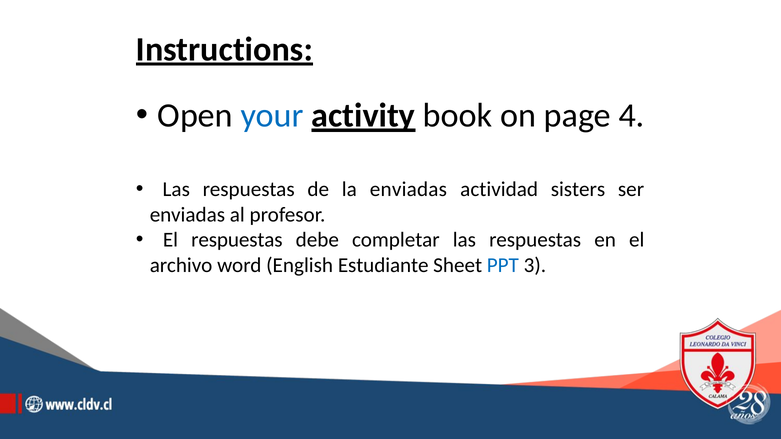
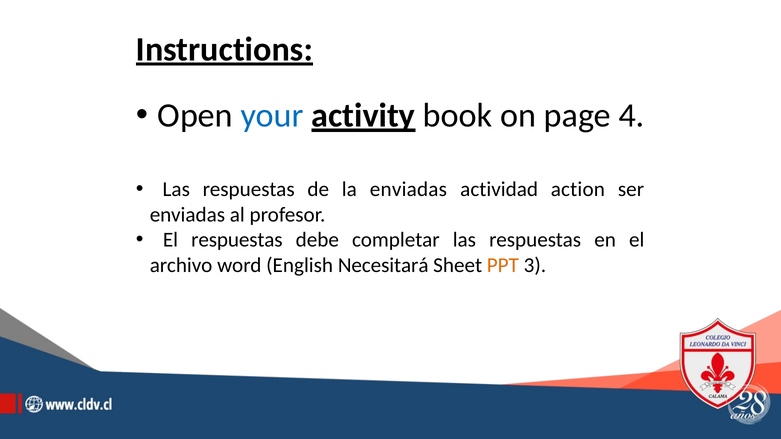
sisters: sisters -> action (578, 189)
Estudiante: Estudiante -> Necesitará (383, 265)
PPT colour: blue -> orange (503, 265)
